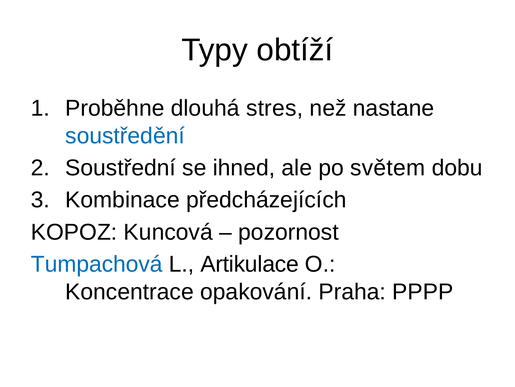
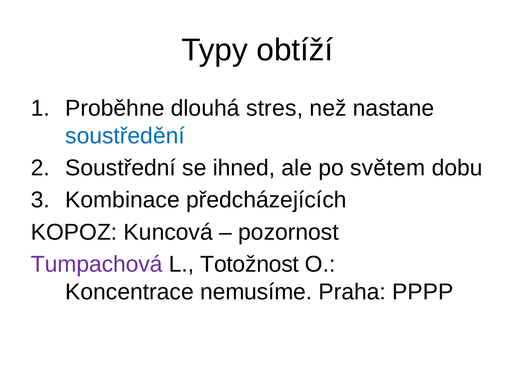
Tumpachová colour: blue -> purple (97, 264)
Artikulace: Artikulace -> Totožnost (250, 264)
opakování: opakování -> nemusíme (256, 291)
